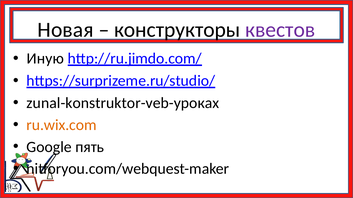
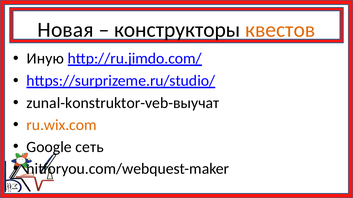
квестов colour: purple -> orange (280, 30)
zunal-konstruktor-veb-уроках: zunal-konstruktor-veb-уроках -> zunal-konstruktor-veb-выучат (123, 103)
пять: пять -> сеть (90, 147)
